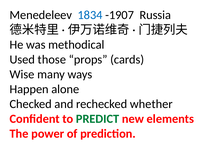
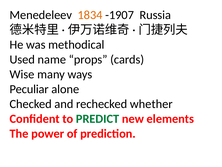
1834 colour: blue -> orange (90, 15)
those: those -> name (52, 59)
Happen: Happen -> Peculiar (29, 89)
